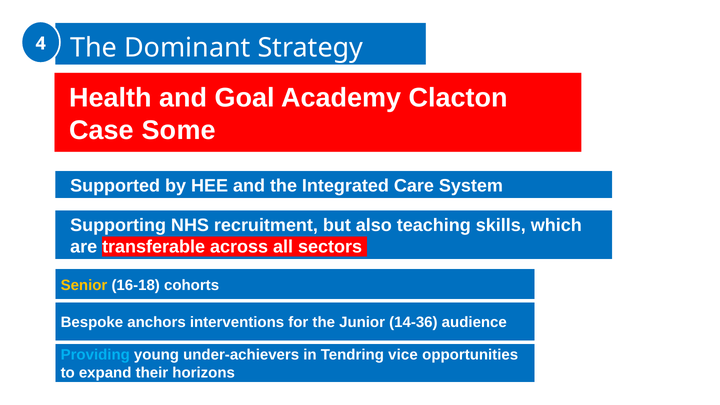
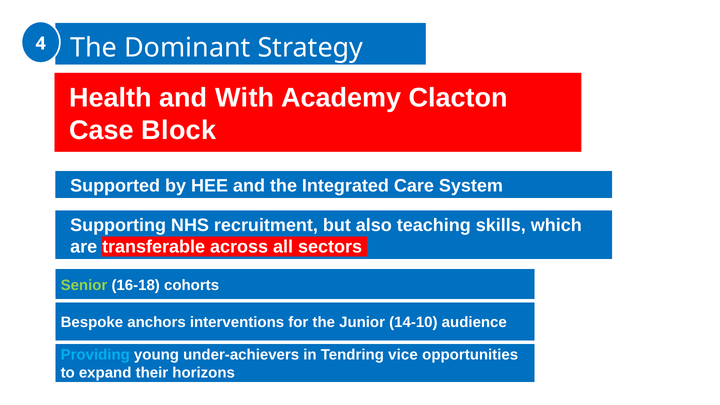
Goal: Goal -> With (245, 98)
Some: Some -> Block (179, 130)
Senior colour: yellow -> light green (84, 285)
14-36: 14-36 -> 14-10 (413, 322)
